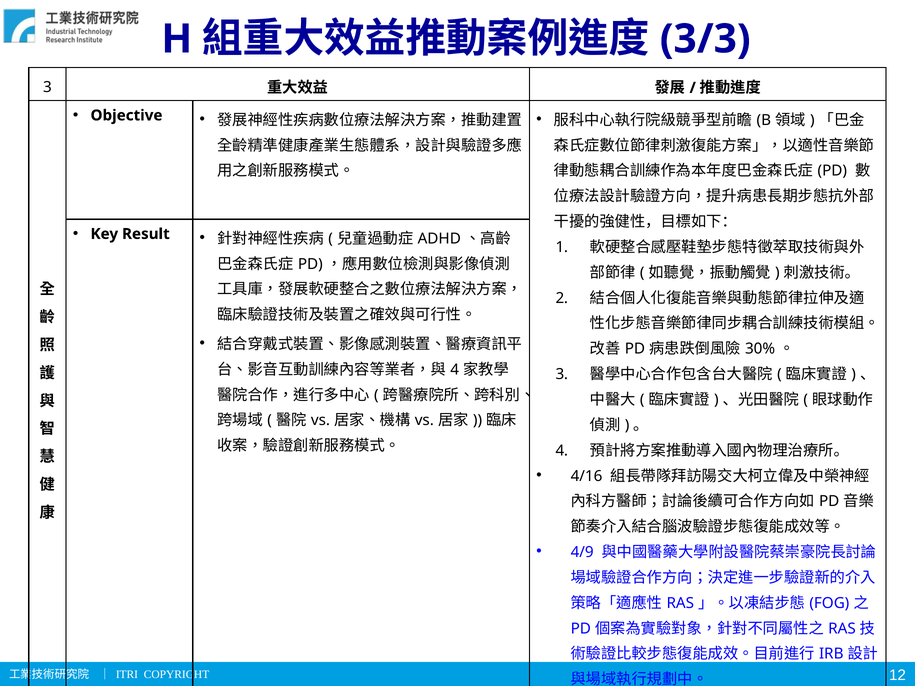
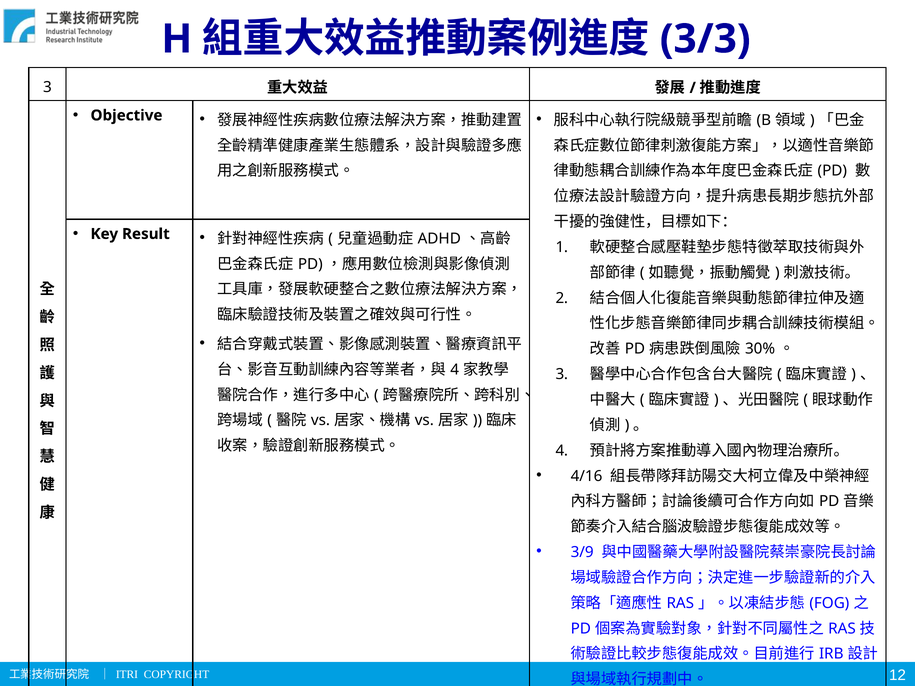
4/9: 4/9 -> 3/9 (582, 552)
